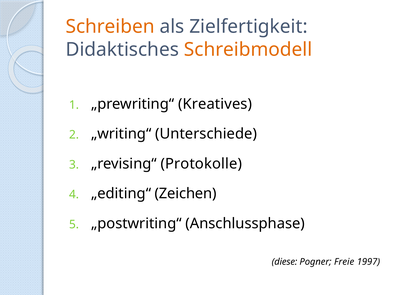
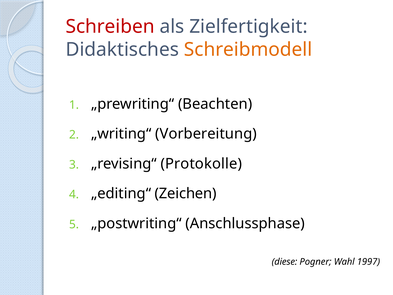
Schreiben colour: orange -> red (110, 27)
Kreatives: Kreatives -> Beachten (215, 104)
Unterschiede: Unterschiede -> Vorbereitung (206, 134)
Freie: Freie -> Wahl (344, 261)
